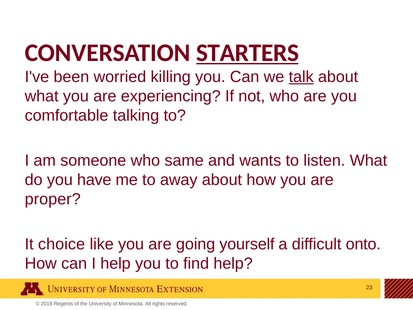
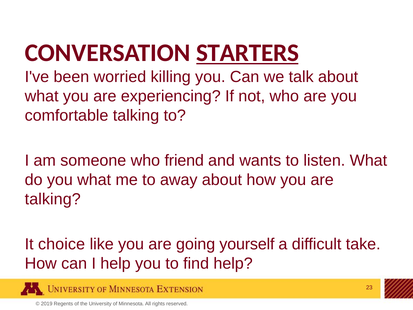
talk underline: present -> none (301, 77)
same: same -> friend (184, 160)
you have: have -> what (94, 180)
proper: proper -> talking (53, 199)
onto: onto -> take (363, 244)
